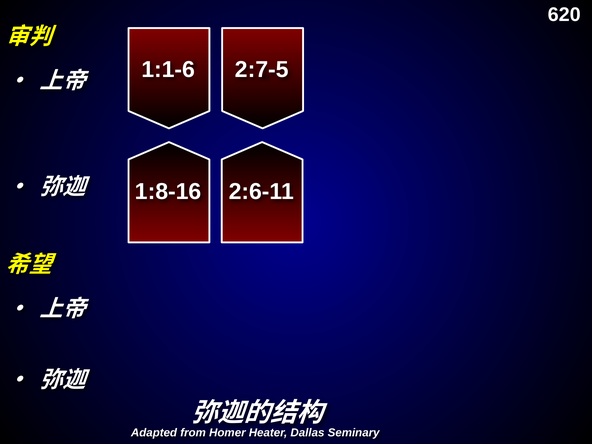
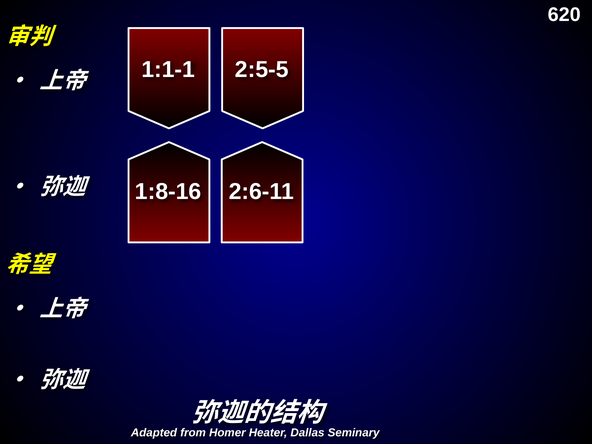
1:1-6: 1:1-6 -> 1:1-1 (168, 70)
2:7-5: 2:7-5 -> 2:5-5 (262, 70)
